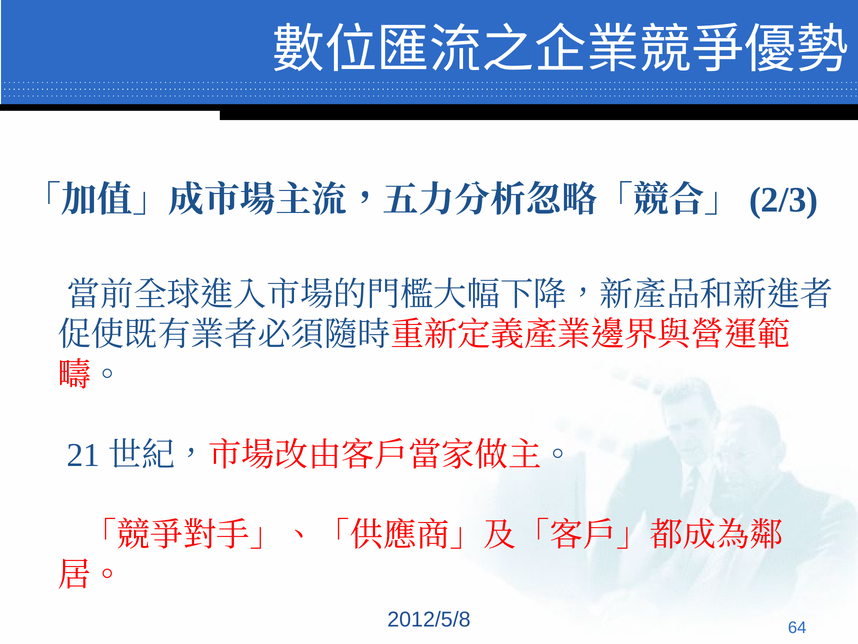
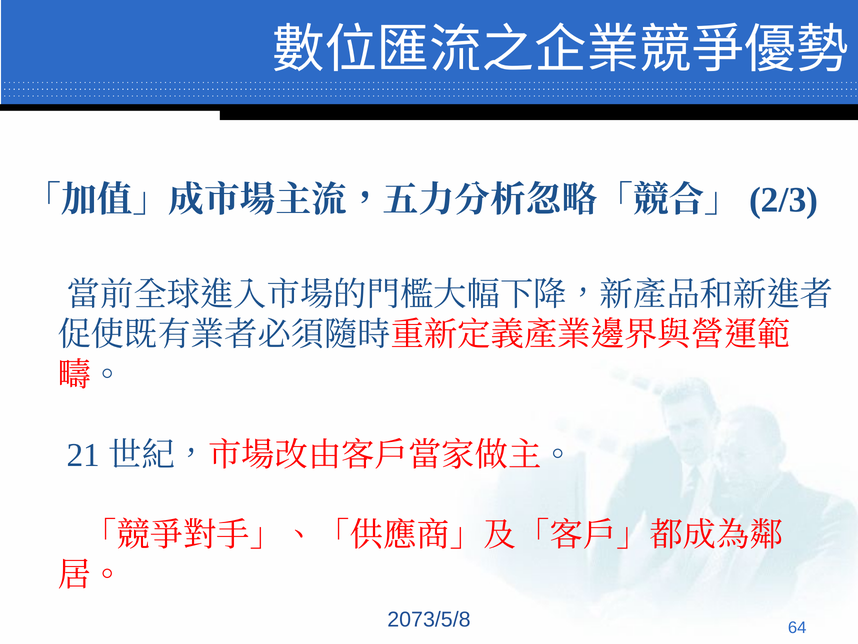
2012/5/8: 2012/5/8 -> 2073/5/8 (429, 619)
